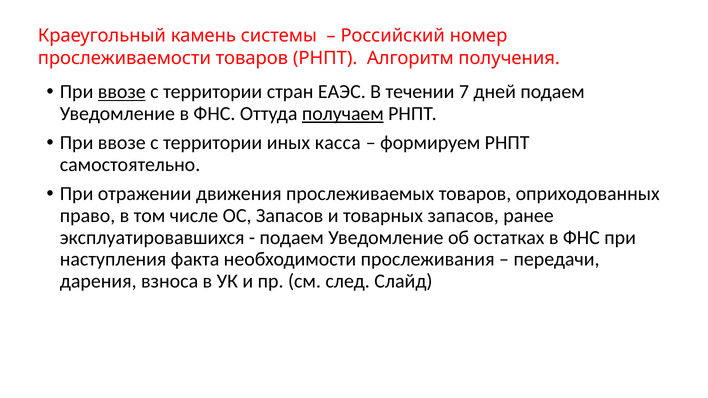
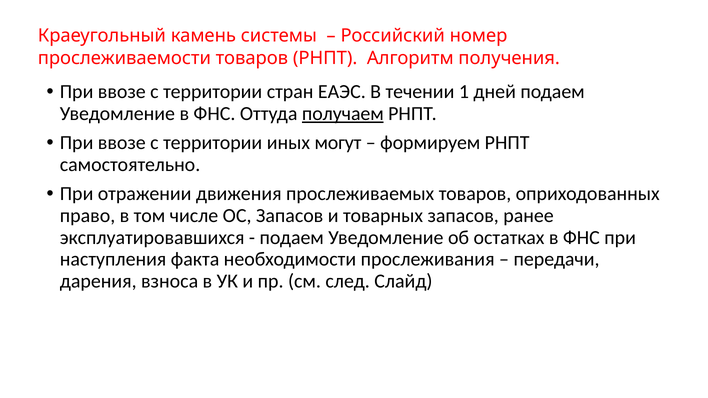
ввозе underline: present -> none (122, 92)
7: 7 -> 1 (464, 92)
касса: касса -> могут (338, 143)
